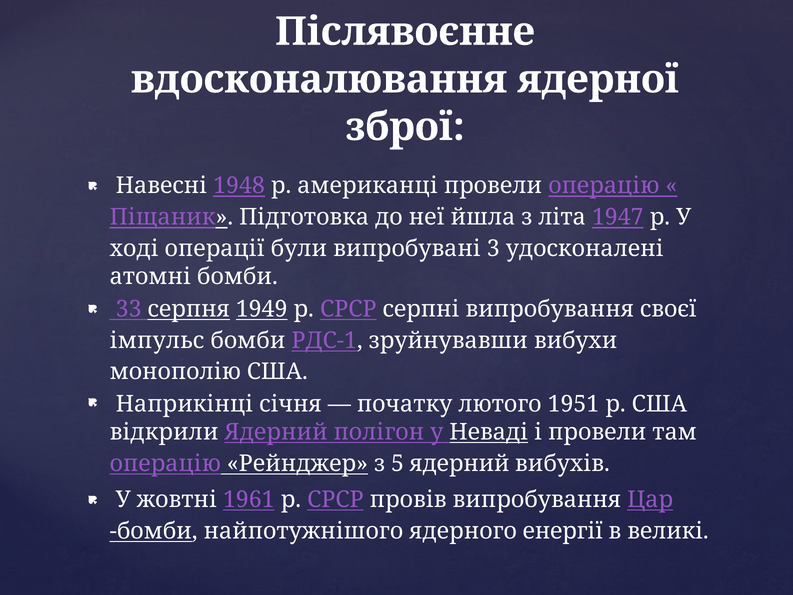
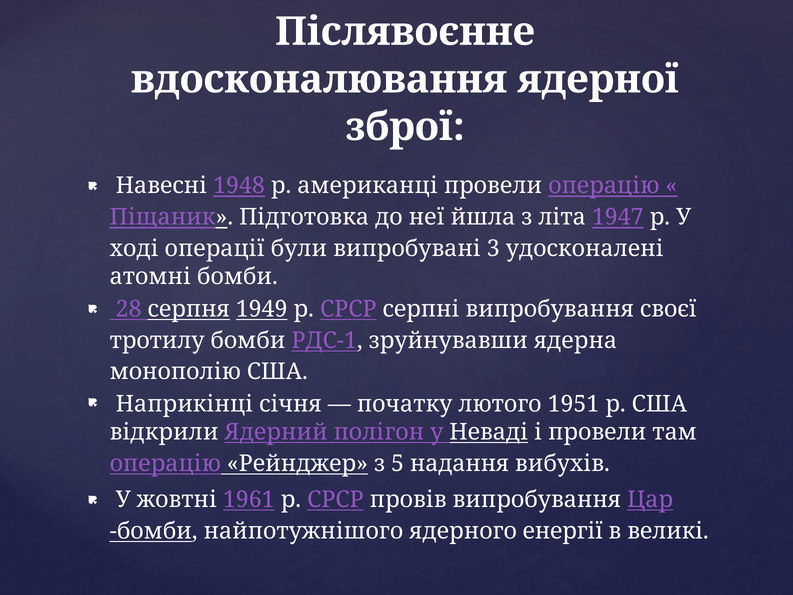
33: 33 -> 28 (129, 309)
імпульс: імпульс -> тротилу (157, 340)
вибухи: вибухи -> ядерна (576, 340)
5 ядерний: ядерний -> надання (460, 463)
